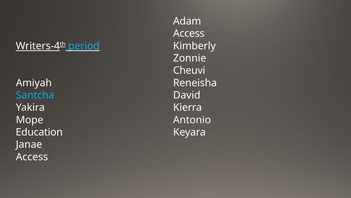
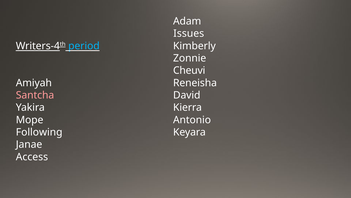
Access: Access -> Issues (189, 33)
Santcha colour: light blue -> pink (35, 95)
Education: Education -> Following (39, 132)
